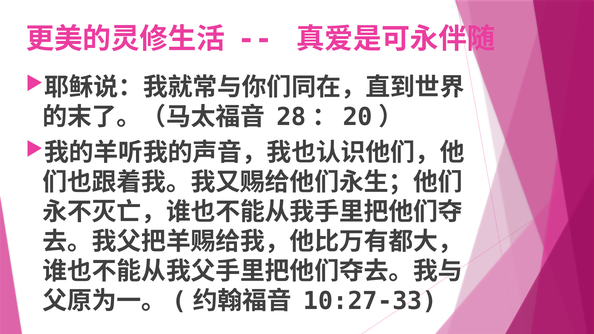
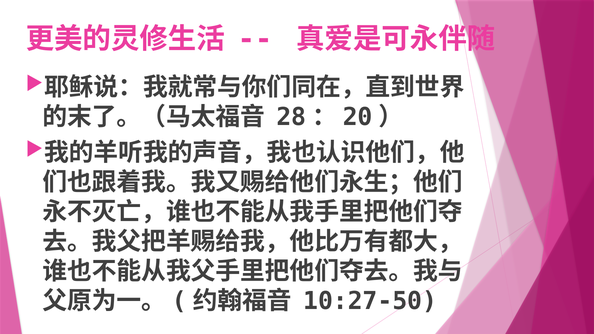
10:27-33: 10:27-33 -> 10:27-50 (370, 301)
